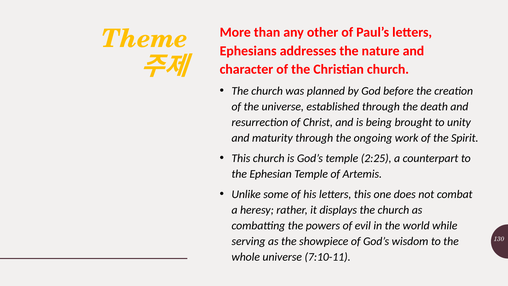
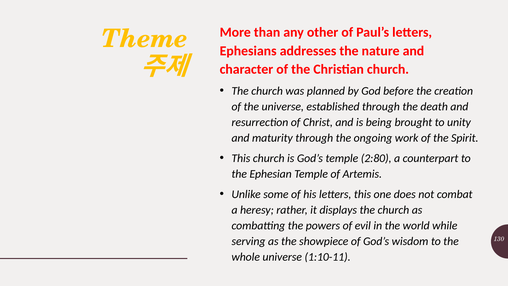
2:25: 2:25 -> 2:80 (376, 158)
7:10-11: 7:10-11 -> 1:10-11 (328, 257)
